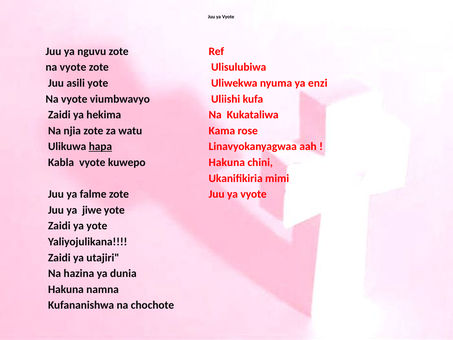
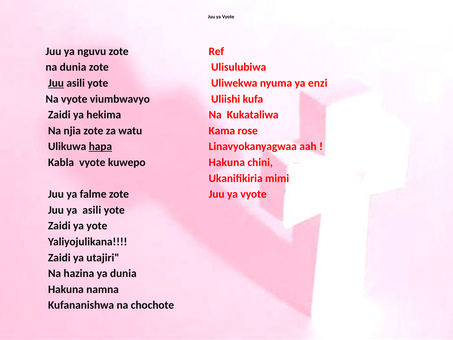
vyote: vyote -> dunia (73, 67)
Juu underline: none -> present (56, 83)
ya jiwe: jiwe -> asili (92, 210)
